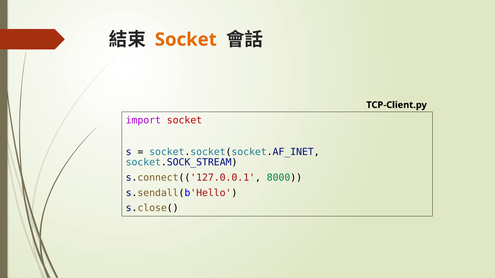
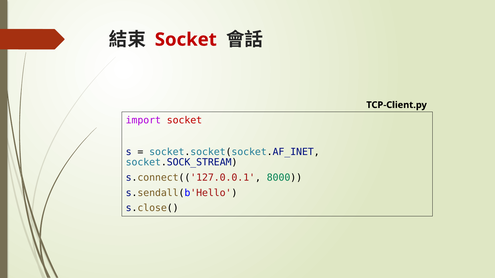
Socket colour: orange -> red (186, 40)
